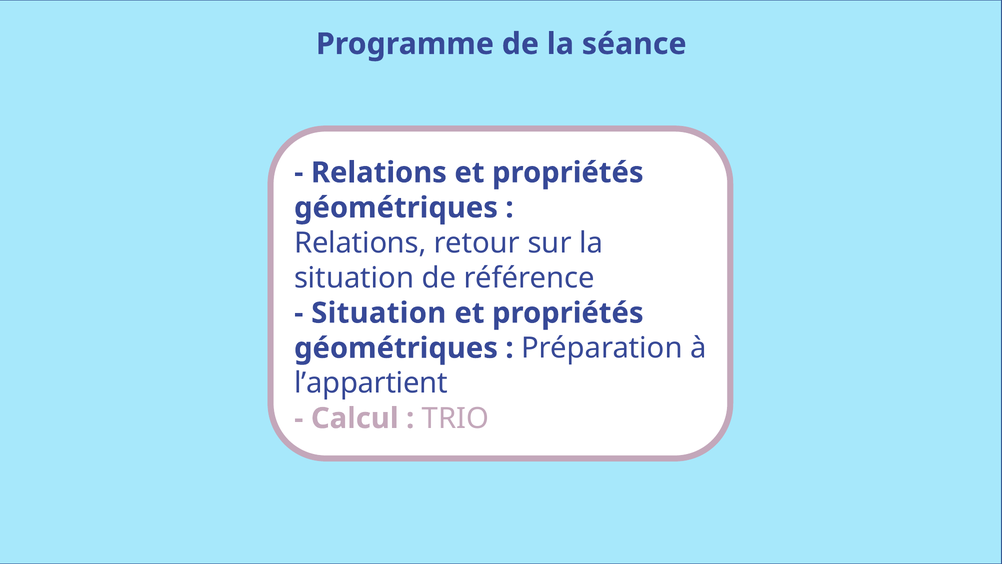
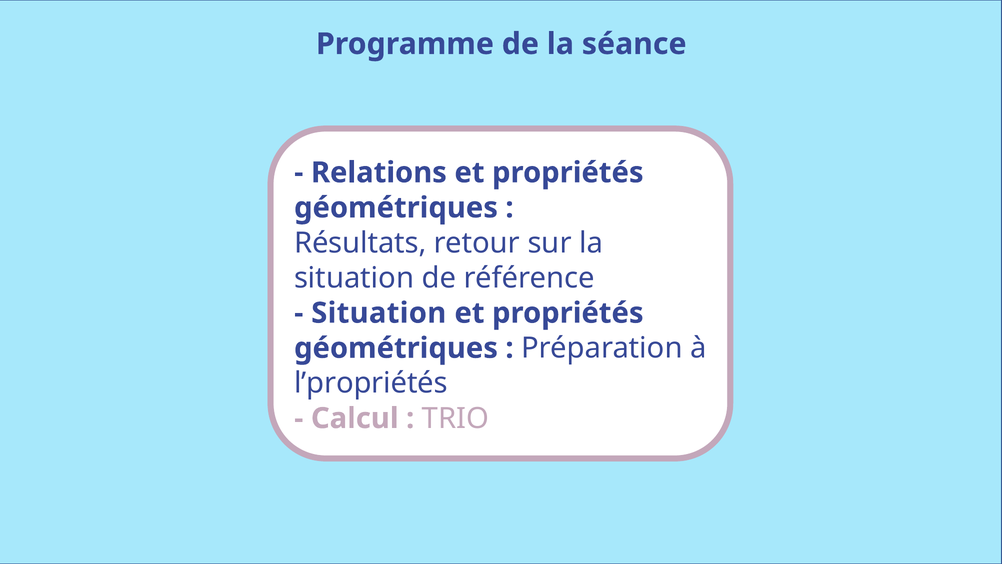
Relations: Relations -> Résultats (360, 243)
l’appartient: l’appartient -> l’propriétés (371, 383)
